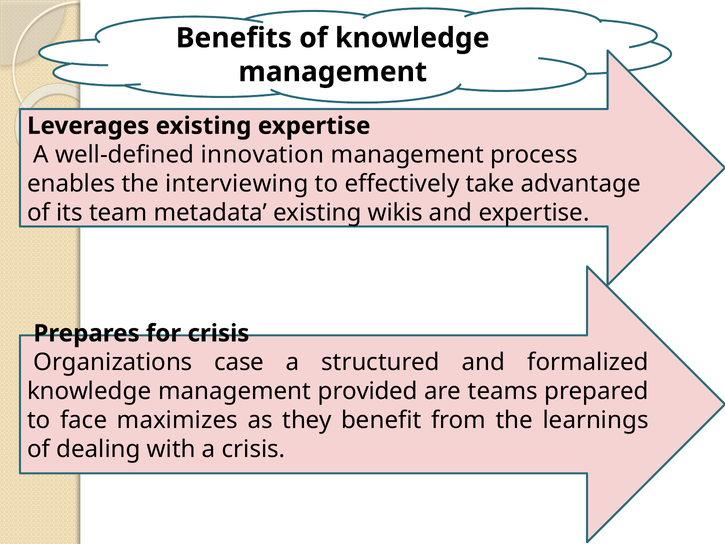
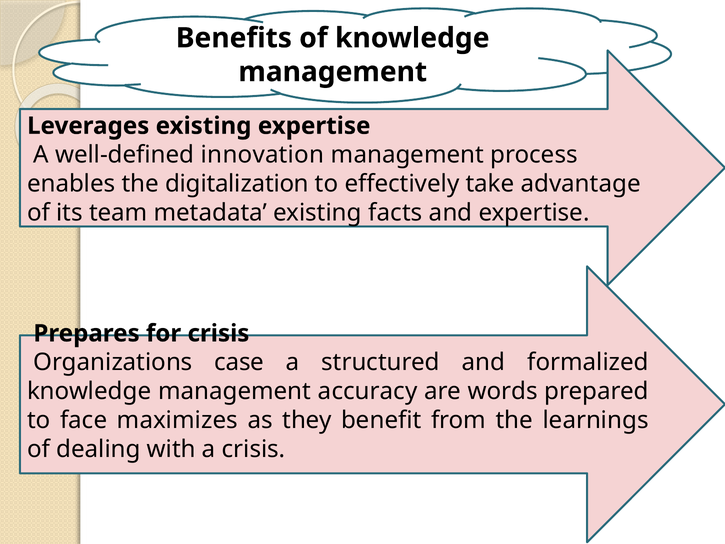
interviewing: interviewing -> digitalization (237, 184)
wikis: wikis -> facts (395, 213)
provided: provided -> accuracy (368, 391)
teams: teams -> words (503, 391)
